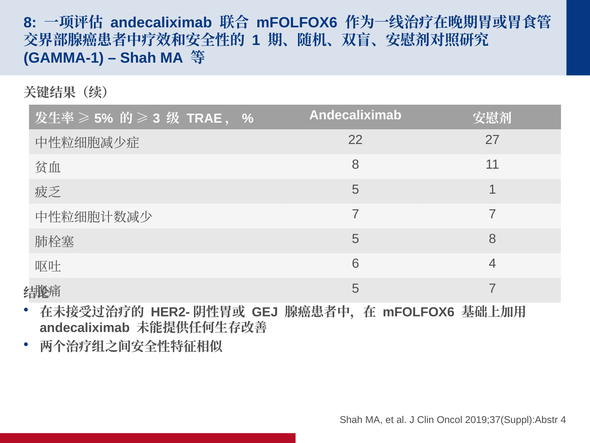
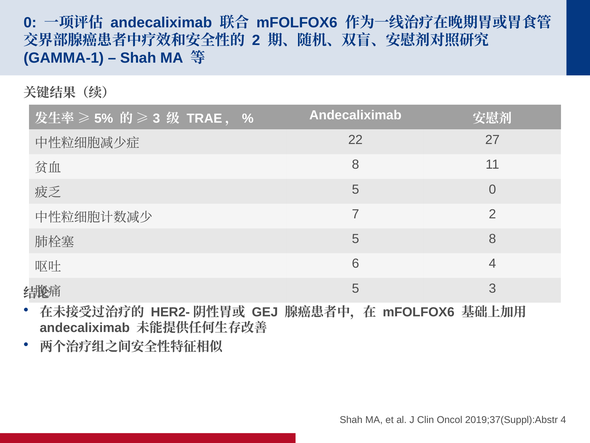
8: 8 -> 0 (30, 22)
1: 1 -> 2 (256, 40)
5 1: 1 -> 0 (492, 189)
7 7: 7 -> 2 (492, 214)
5 7: 7 -> 3 (492, 288)
